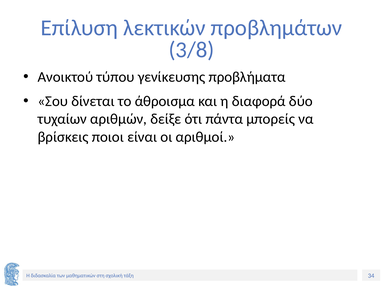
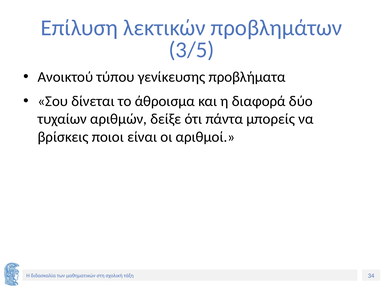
3/8: 3/8 -> 3/5 (191, 50)
